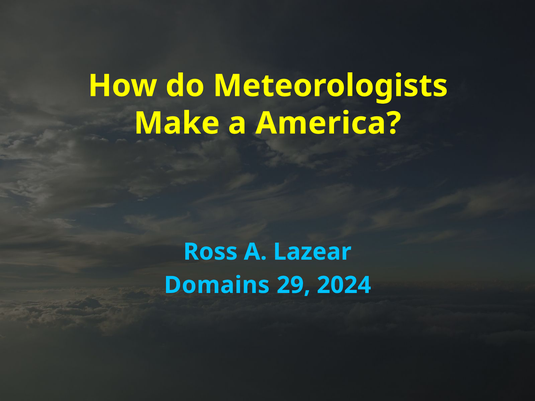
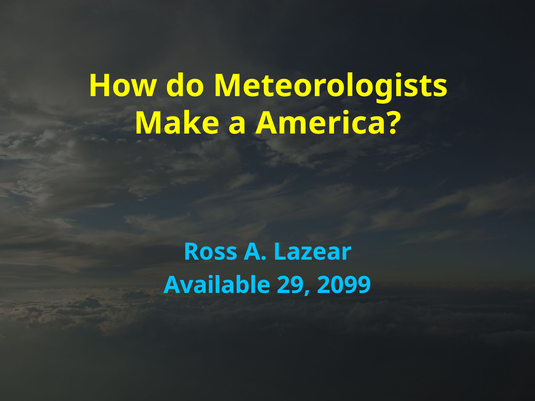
Domains: Domains -> Available (217, 285)
2024: 2024 -> 2099 (344, 285)
